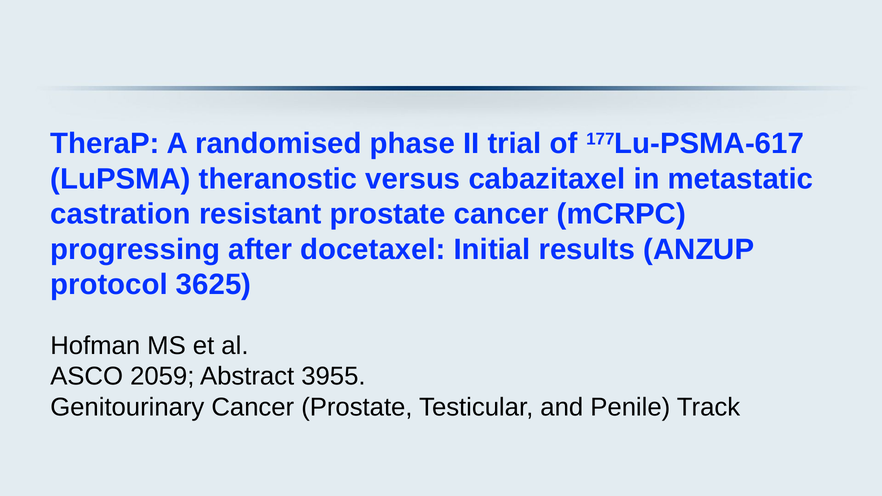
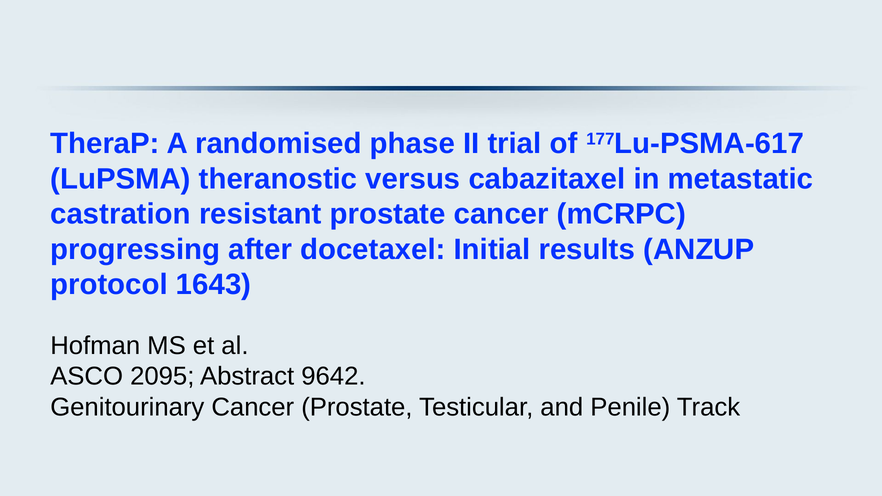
3625: 3625 -> 1643 (214, 285)
2059: 2059 -> 2095 (162, 377)
3955: 3955 -> 9642 (333, 377)
